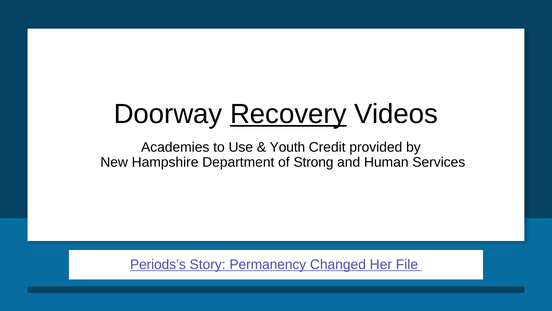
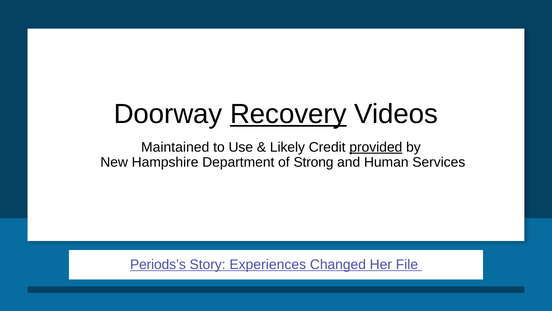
Academies: Academies -> Maintained (175, 147)
Youth: Youth -> Likely (287, 147)
provided underline: none -> present (376, 147)
Permanency: Permanency -> Experiences (268, 264)
